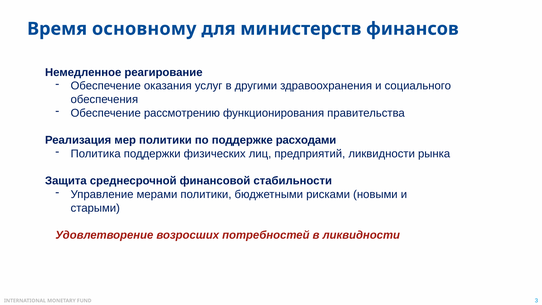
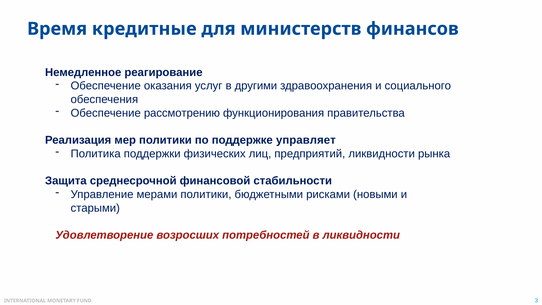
основному: основному -> кредитные (144, 29)
расходами: расходами -> управляет (306, 140)
